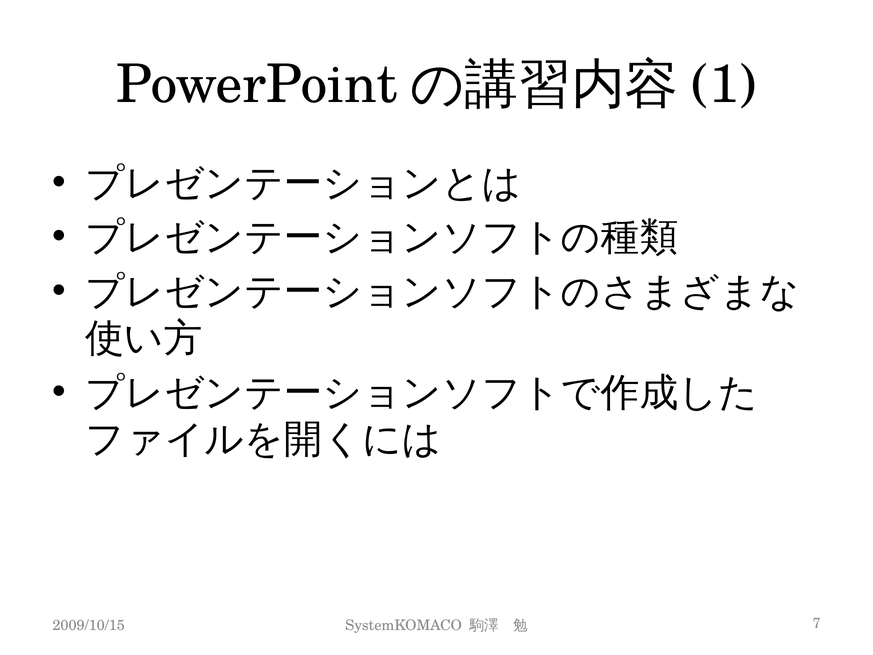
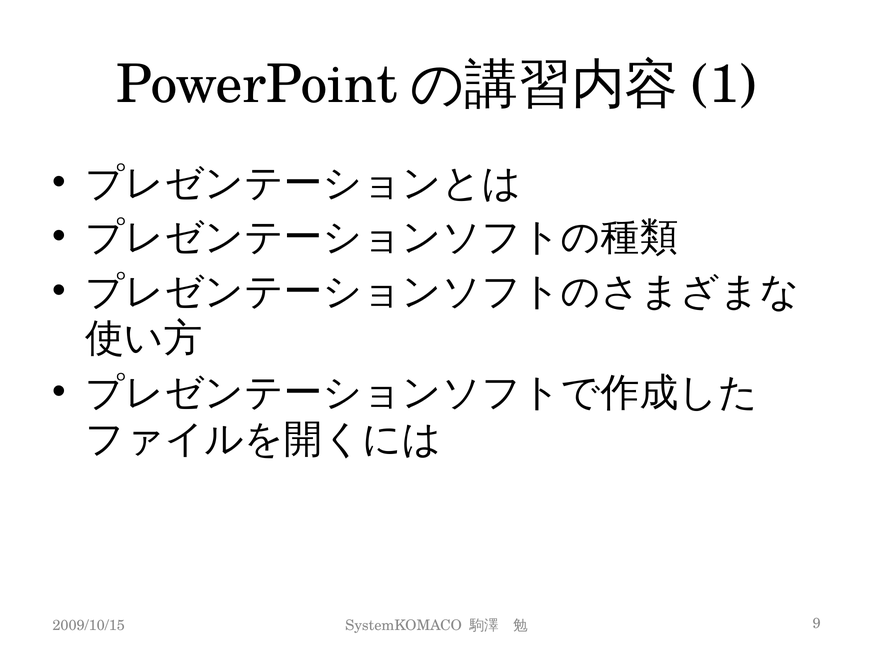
7: 7 -> 9 (817, 623)
